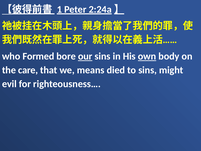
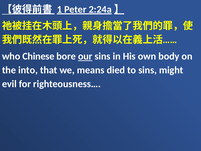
Formed: Formed -> Chinese (38, 56)
own underline: present -> none (147, 56)
care: care -> into (28, 70)
